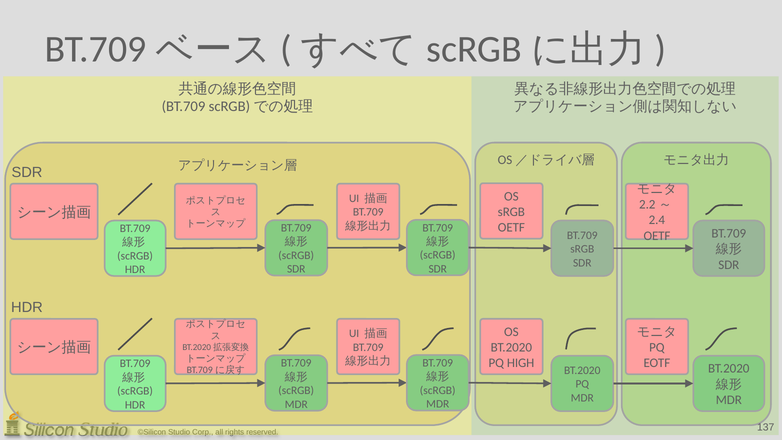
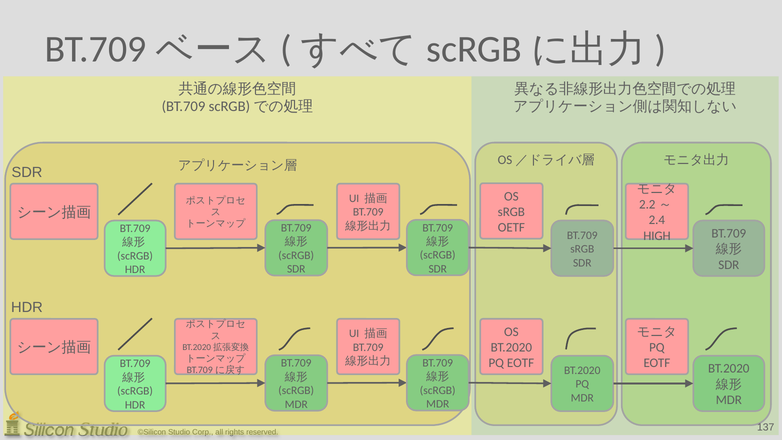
OETF: OETF -> HIGH (657, 236)
HIGH: HIGH -> EOTF (521, 363)
